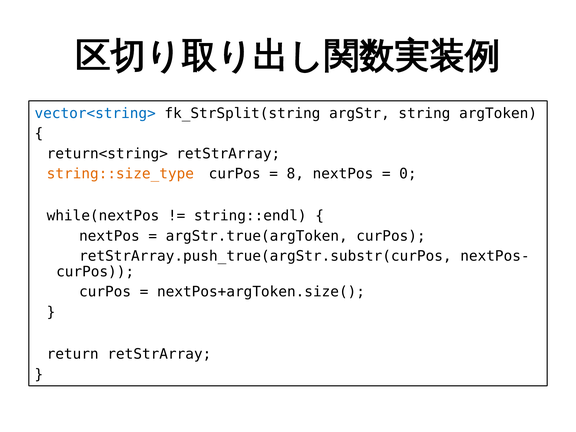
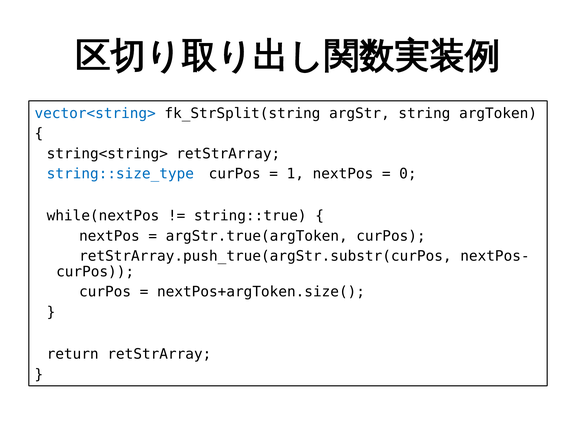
return<string>: return<string> -> string<string> (107, 154)
string::size_type colour: orange -> blue (120, 174)
8: 8 -> 1 (295, 174)
string::endl: string::endl -> string::true (250, 216)
